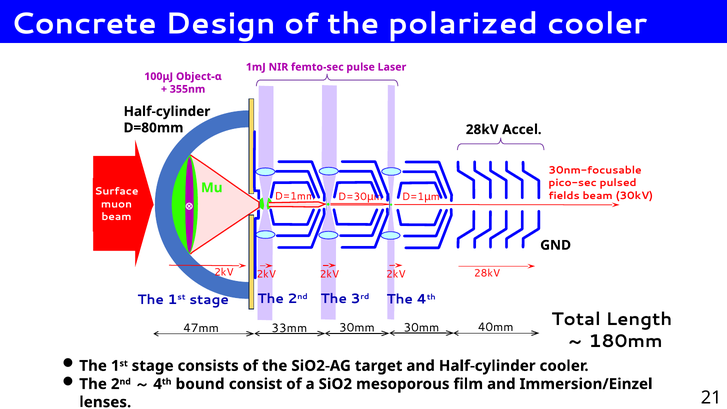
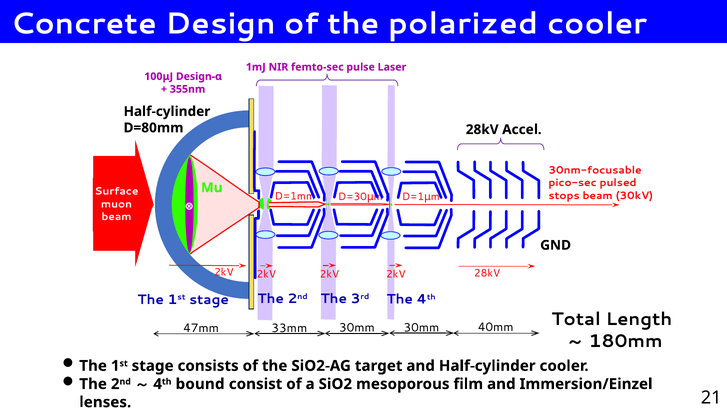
Object-α: Object-α -> Design-α (199, 76)
fields: fields -> stops (564, 196)
